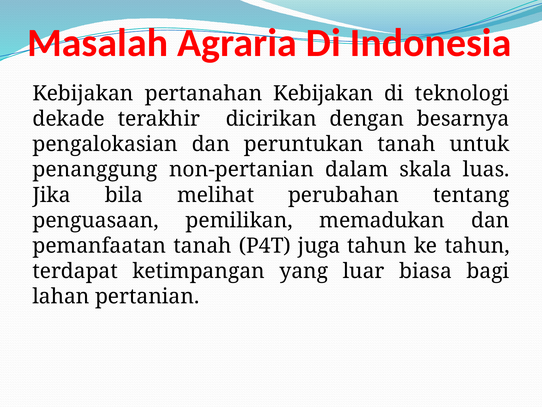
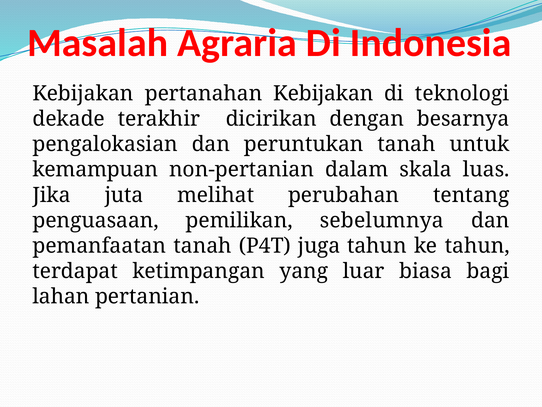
penanggung: penanggung -> kemampuan (95, 169)
bila: bila -> juta (124, 195)
memadukan: memadukan -> sebelumnya (382, 220)
